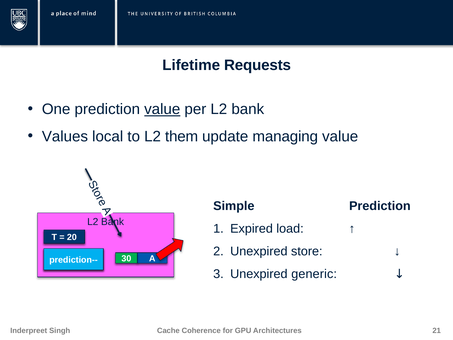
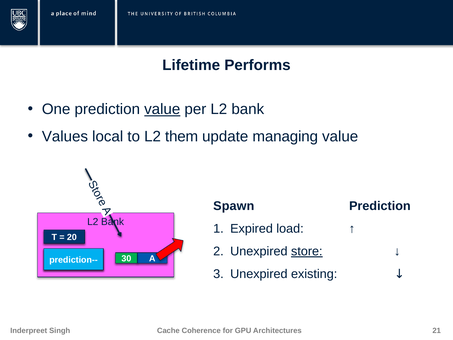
Requests: Requests -> Performs (257, 65)
Simple: Simple -> Spawn (234, 206)
store underline: none -> present (307, 251)
generic: generic -> existing (314, 274)
